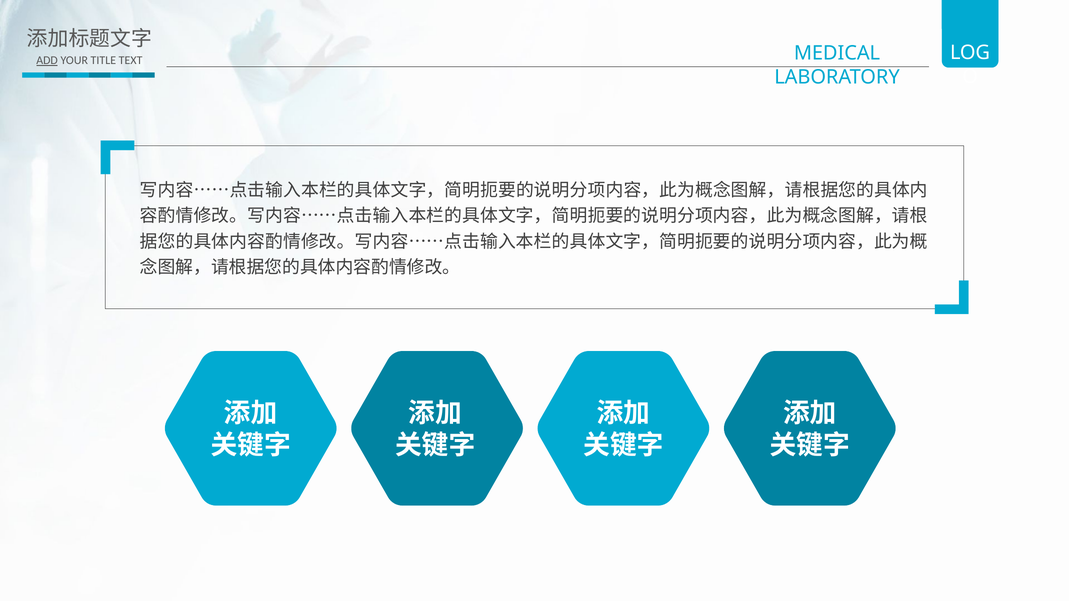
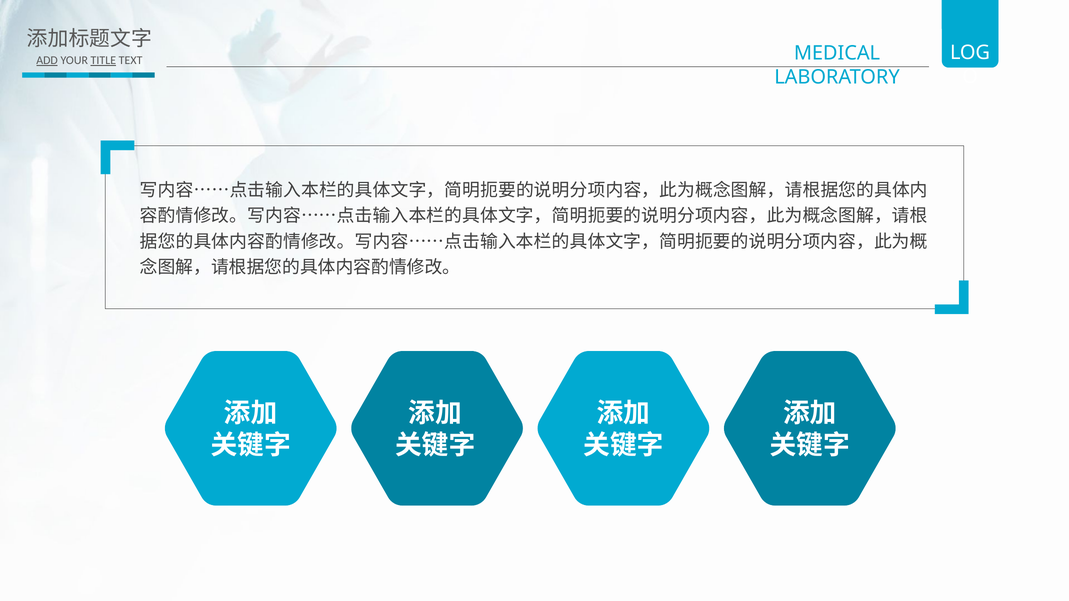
TITLE underline: none -> present (103, 60)
